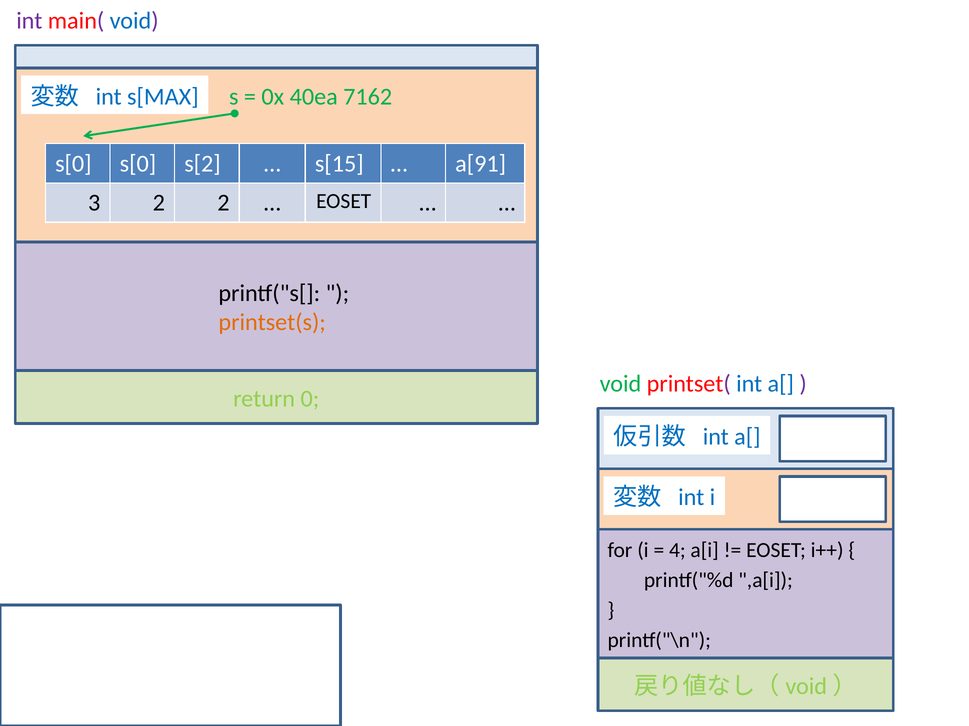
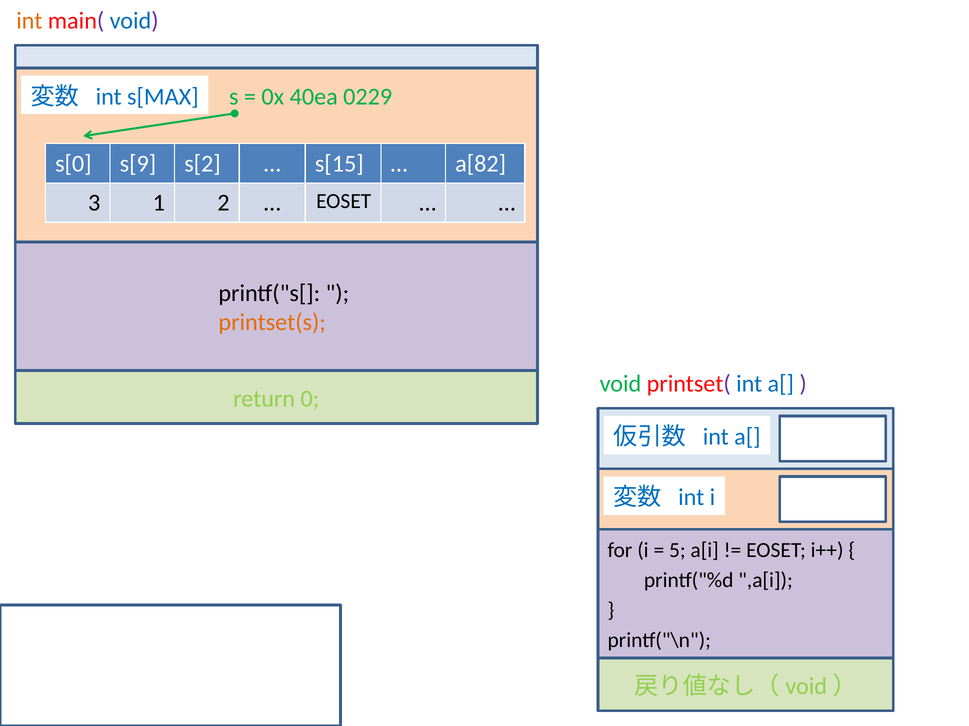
int colour: purple -> orange (29, 21)
7162: 7162 -> 0229 (368, 97)
s[0 s[0: s[0 -> s[9 (138, 164)
a[91: a[91 -> a[82 (481, 164)
3 2: 2 -> 1 (159, 203)
4: 4 -> 5 (677, 551)
